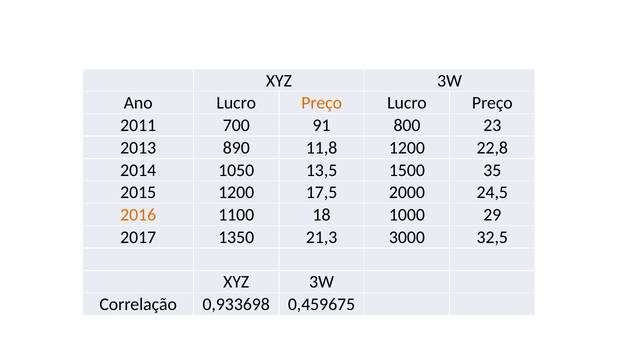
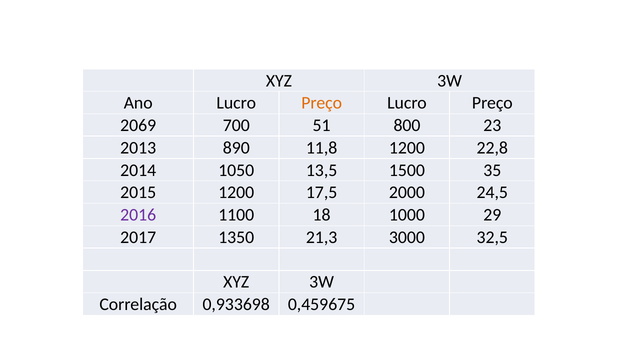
2011: 2011 -> 2069 (138, 125)
91: 91 -> 51 (322, 125)
2016 colour: orange -> purple (138, 215)
